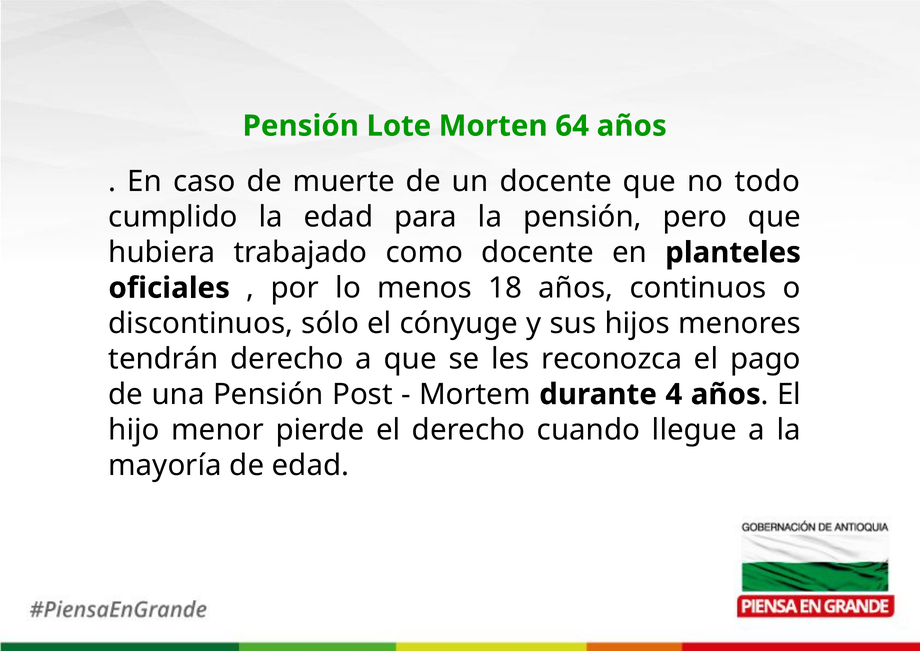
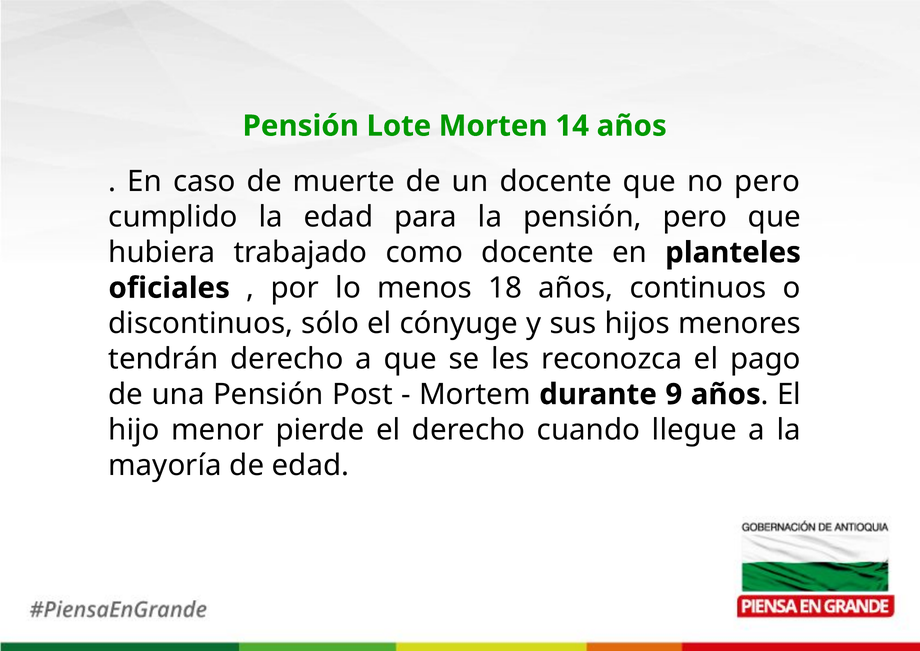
64: 64 -> 14 (572, 126)
no todo: todo -> pero (767, 182)
4: 4 -> 9 (674, 394)
